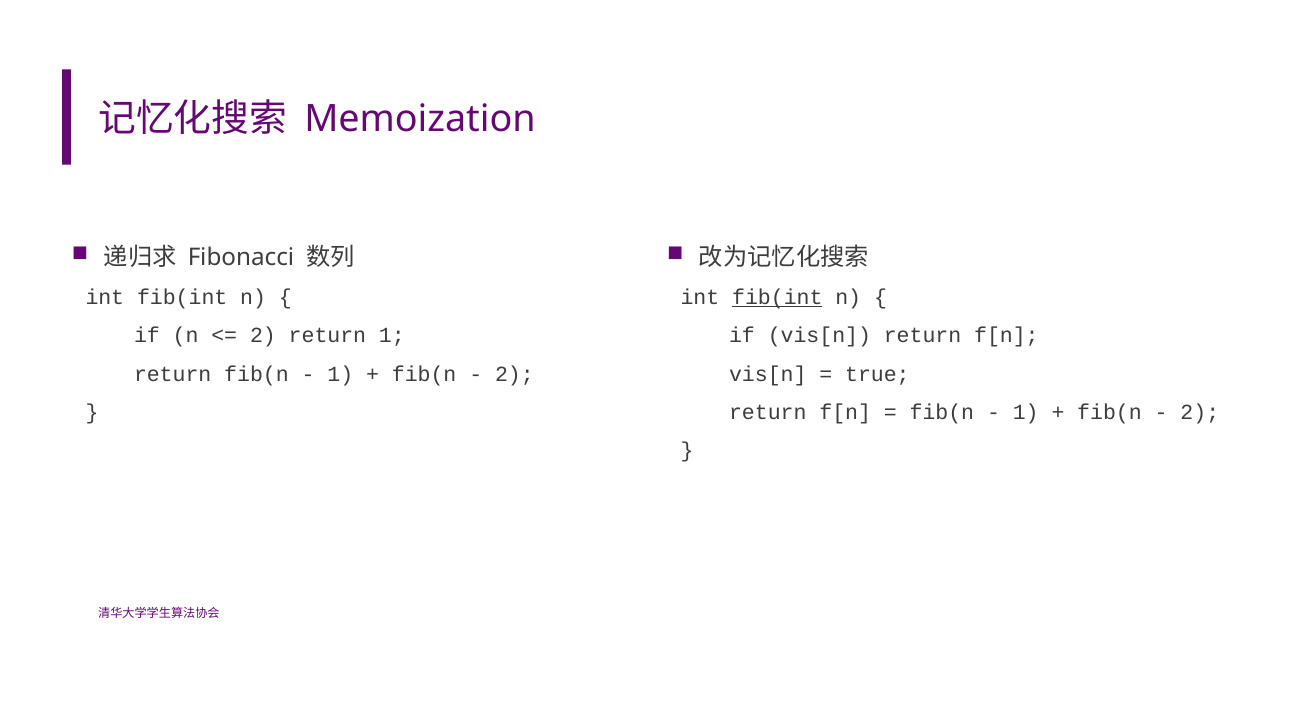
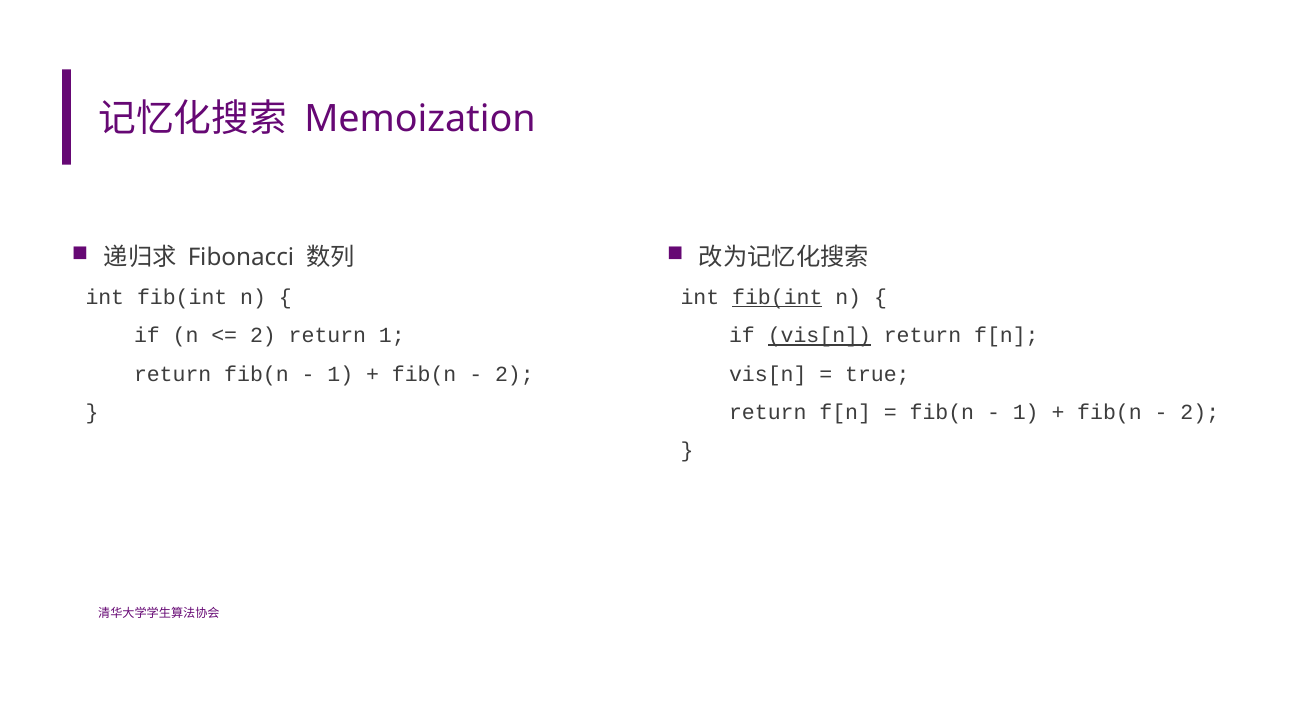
vis[n underline: none -> present (819, 336)
